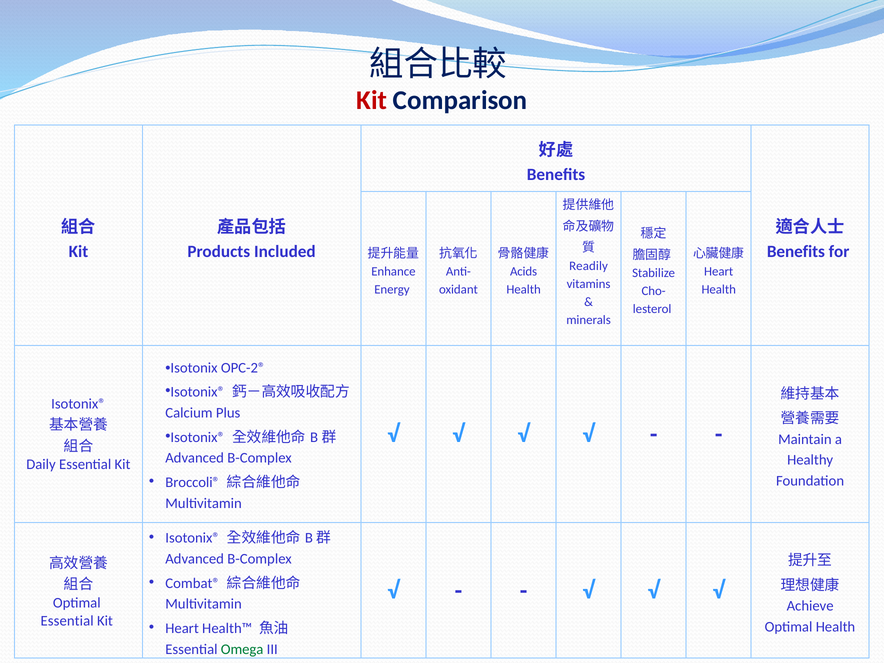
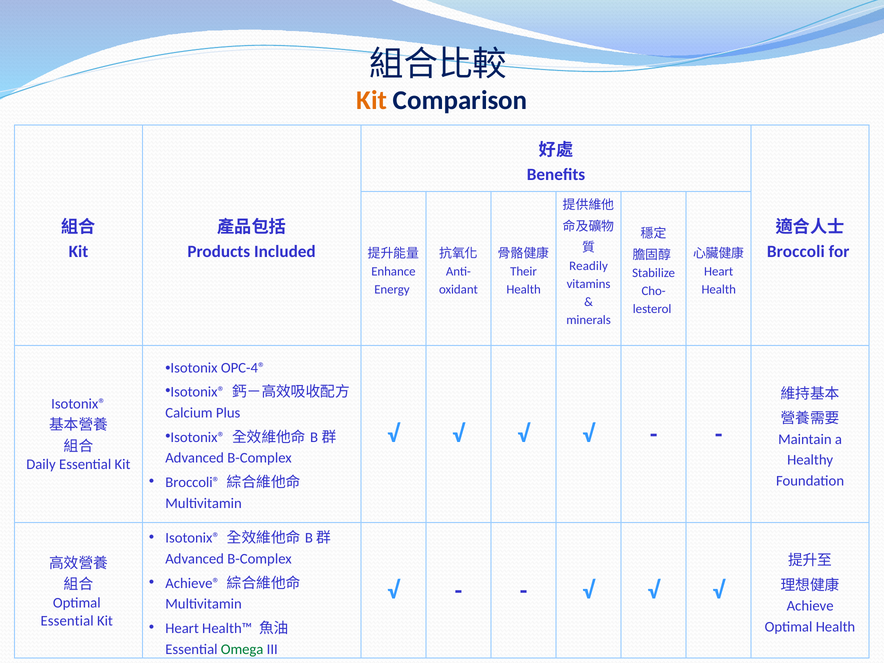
Kit colour: red -> orange (372, 101)
Benefits: Benefits -> Broccoli (796, 252)
Acids: Acids -> Their (524, 271)
OPC-2®: OPC-2® -> OPC-4® (243, 368)
Combat®: Combat® -> Achieve® (193, 583)
